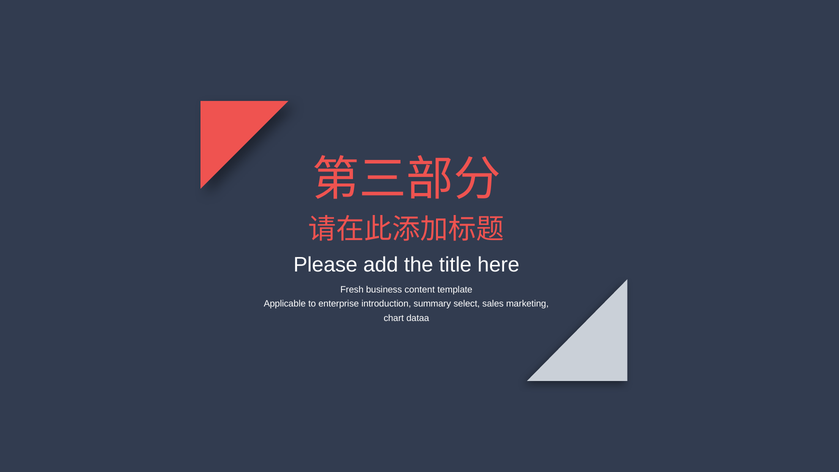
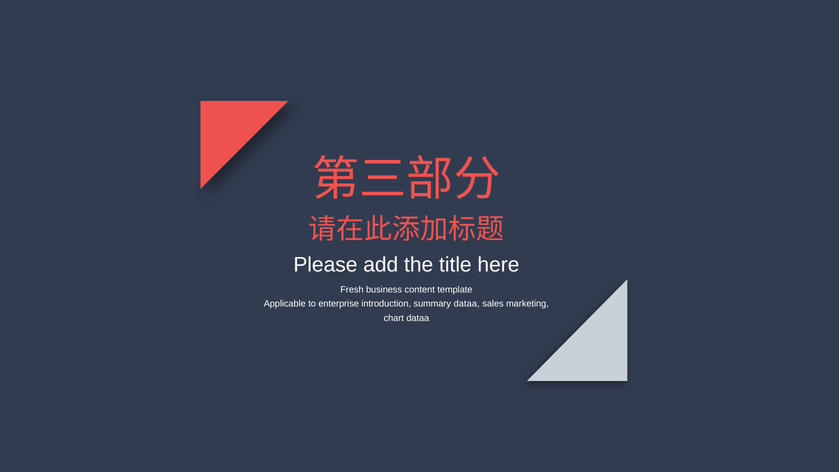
summary select: select -> dataa (467, 304)
